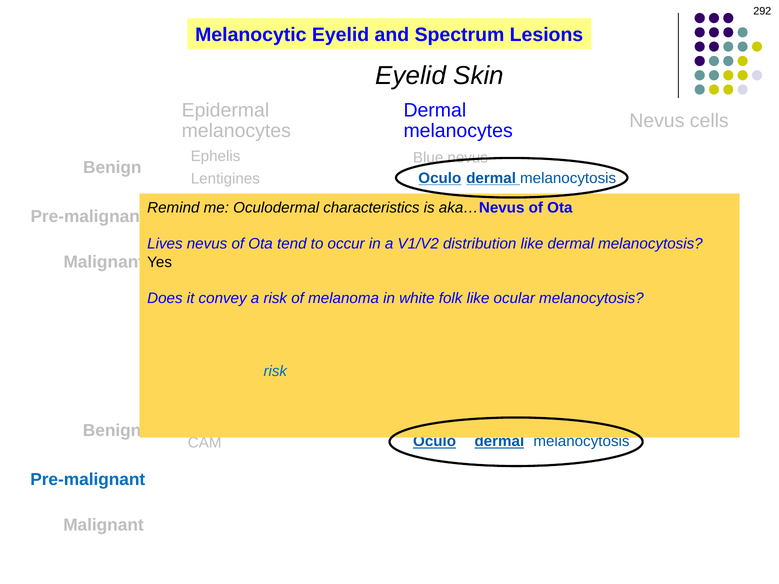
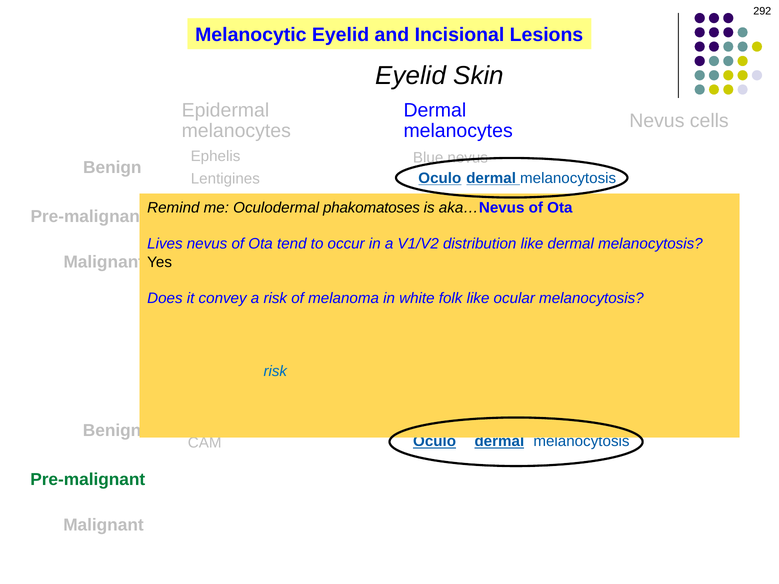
Spectrum: Spectrum -> Incisional (459, 35)
characteristics: characteristics -> phakomatoses (371, 208)
Pre-malignant colour: blue -> green (88, 480)
